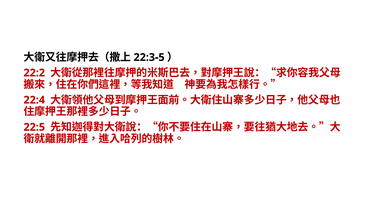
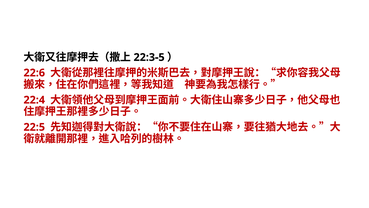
22:2: 22:2 -> 22:6 (34, 73)
